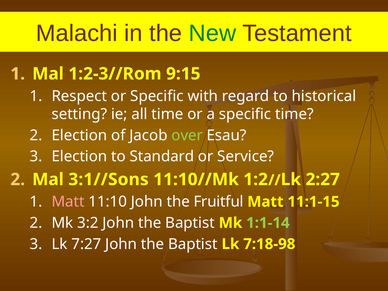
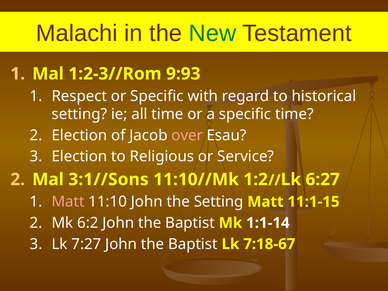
9:15: 9:15 -> 9:93 (183, 74)
over colour: light green -> pink (187, 135)
Standard: Standard -> Religious (162, 156)
2:27: 2:27 -> 6:27 (323, 179)
the Fruitful: Fruitful -> Setting (219, 202)
3:2: 3:2 -> 6:2 (88, 223)
1:1-14 colour: light green -> white (268, 223)
7:18-98: 7:18-98 -> 7:18-67 (269, 244)
